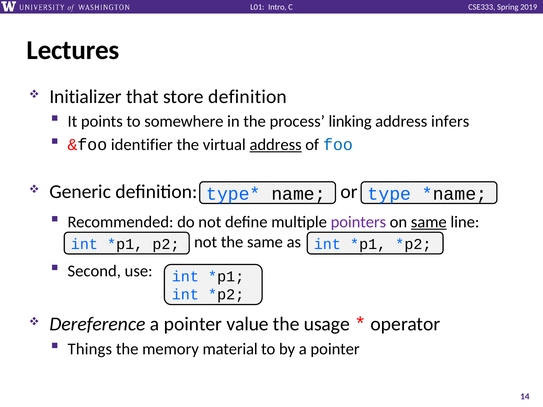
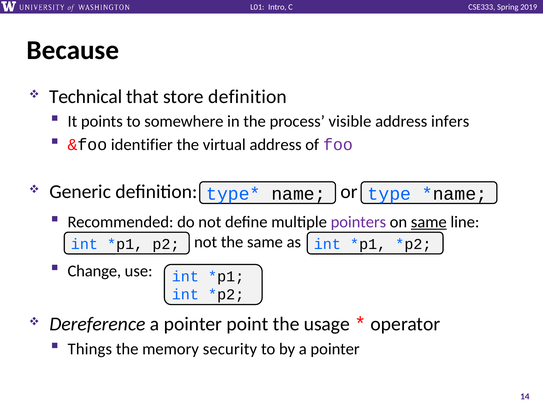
Lectures: Lectures -> Because (73, 50)
Initializer: Initializer -> Technical (86, 97)
linking: linking -> visible (350, 122)
address underline: present -> none (276, 145)
foo colour: blue -> purple (338, 145)
Second: Second -> Change (94, 271)
value: value -> point (247, 324)
material: material -> security (230, 349)
